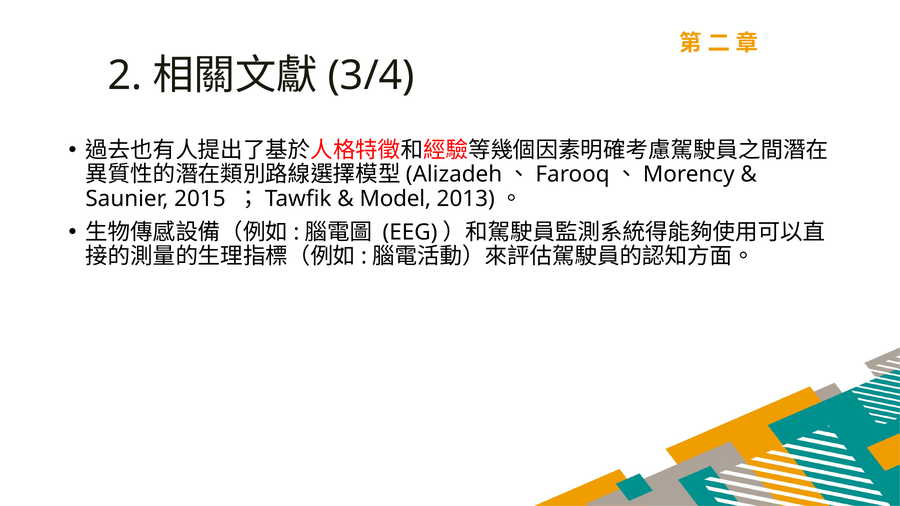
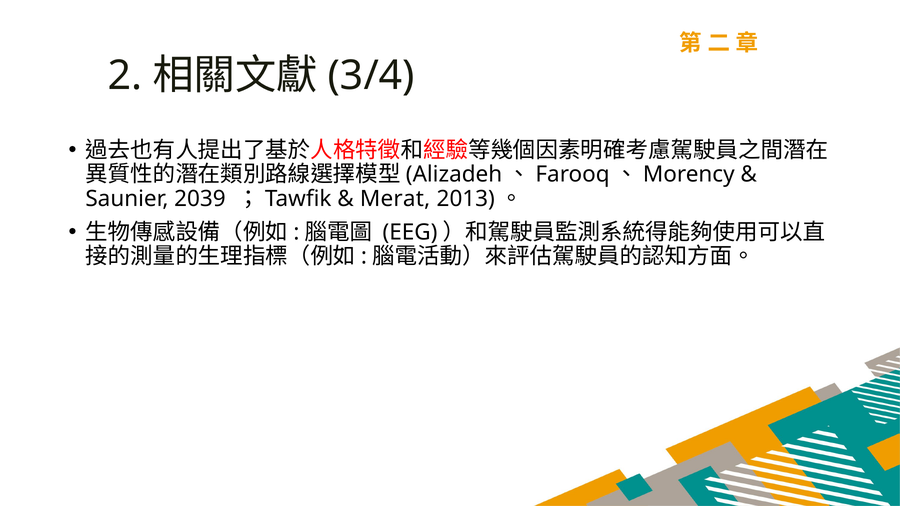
2015: 2015 -> 2039 (200, 199)
Model: Model -> Merat (395, 199)
